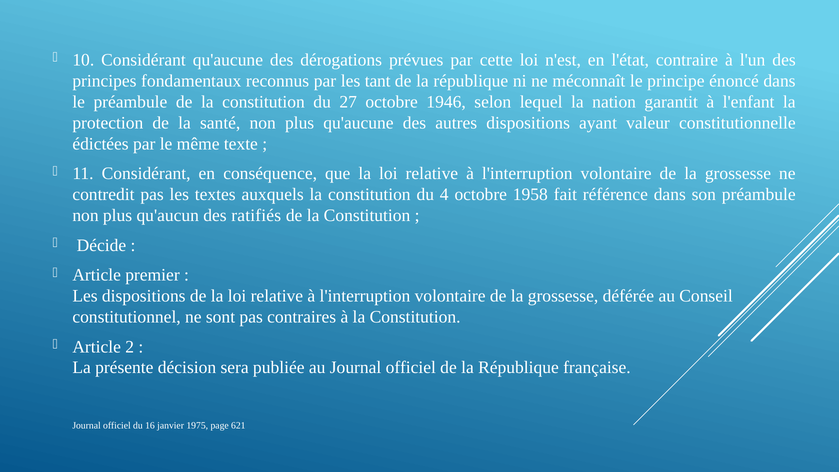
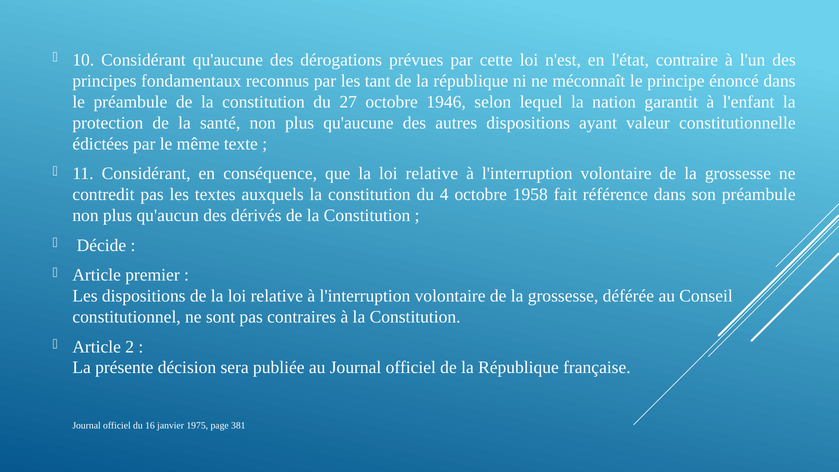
ratifiés: ratifiés -> dérivés (256, 216)
621: 621 -> 381 (238, 425)
